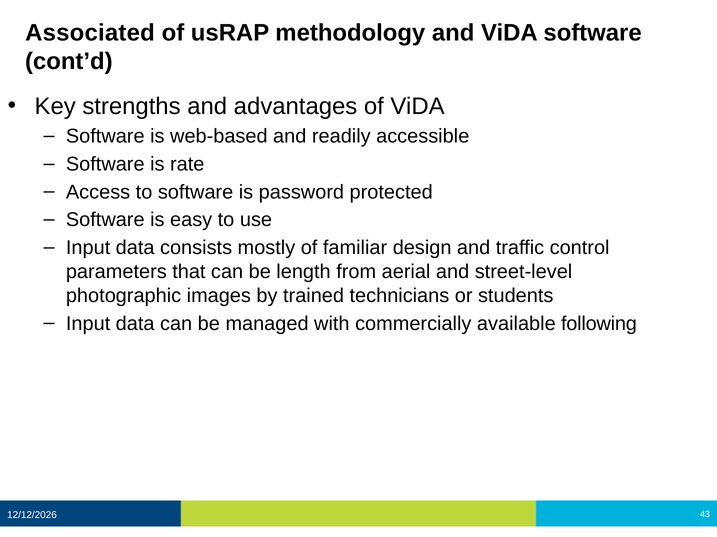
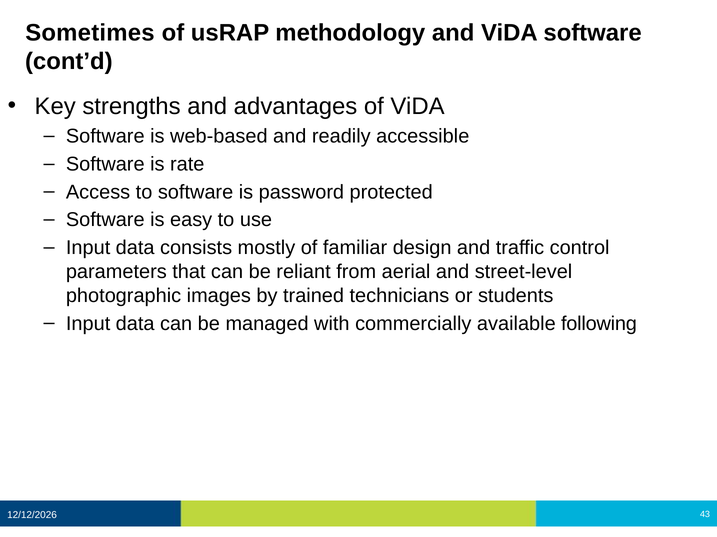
Associated: Associated -> Sometimes (90, 33)
length: length -> reliant (304, 272)
